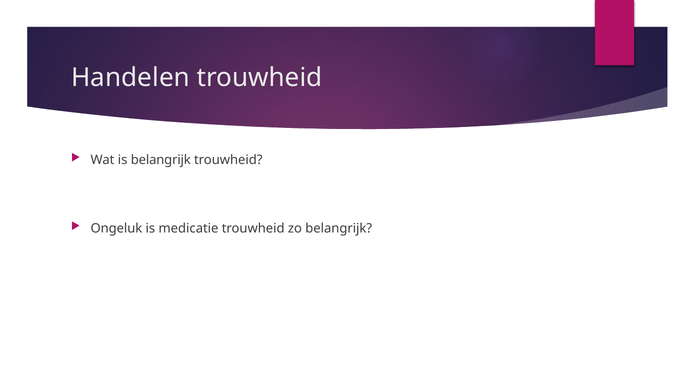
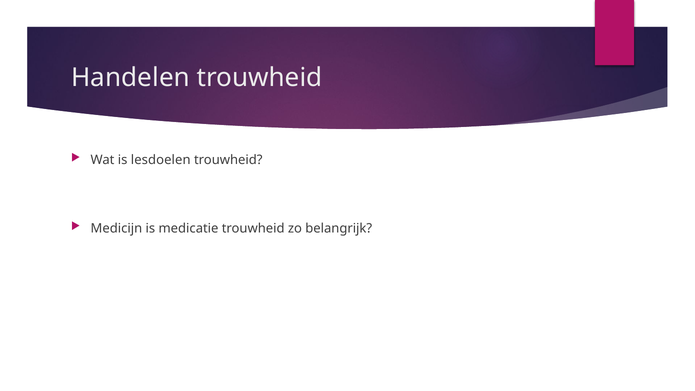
is belangrijk: belangrijk -> lesdoelen (161, 160)
Ongeluk: Ongeluk -> Medicijn (116, 228)
